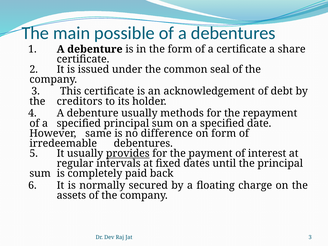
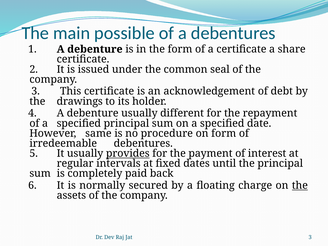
creditors: creditors -> drawings (80, 101)
methods: methods -> different (182, 113)
difference: difference -> procedure (167, 133)
the underline: none -> present (300, 185)
